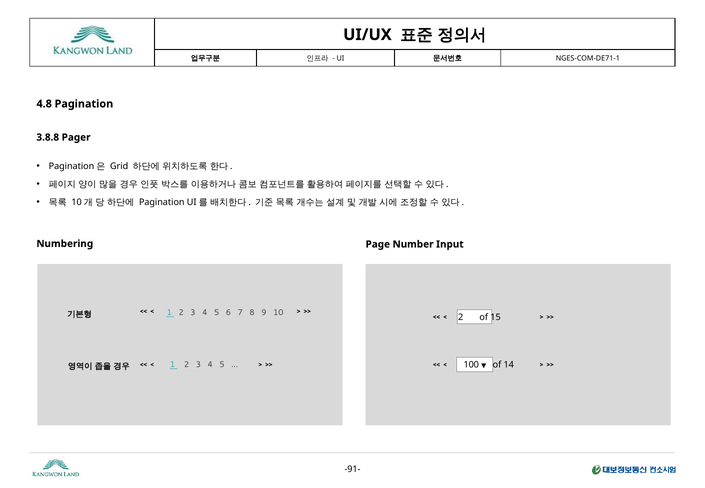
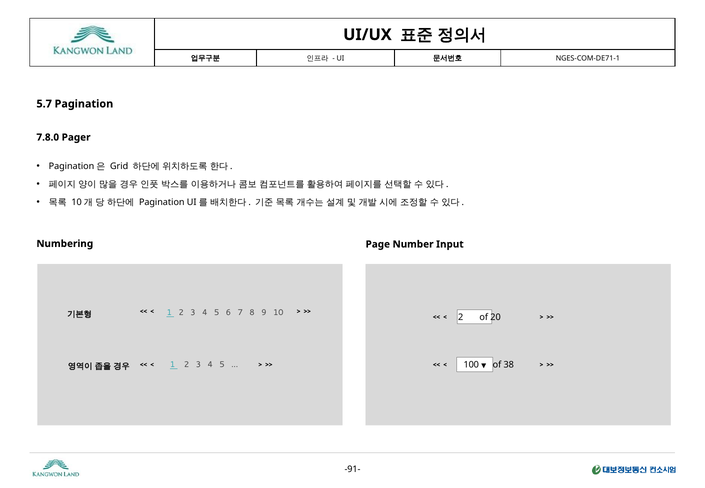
4.8: 4.8 -> 5.7 (44, 104)
3.8.8: 3.8.8 -> 7.8.0 (48, 137)
15: 15 -> 20 (496, 317)
14: 14 -> 38 (509, 365)
